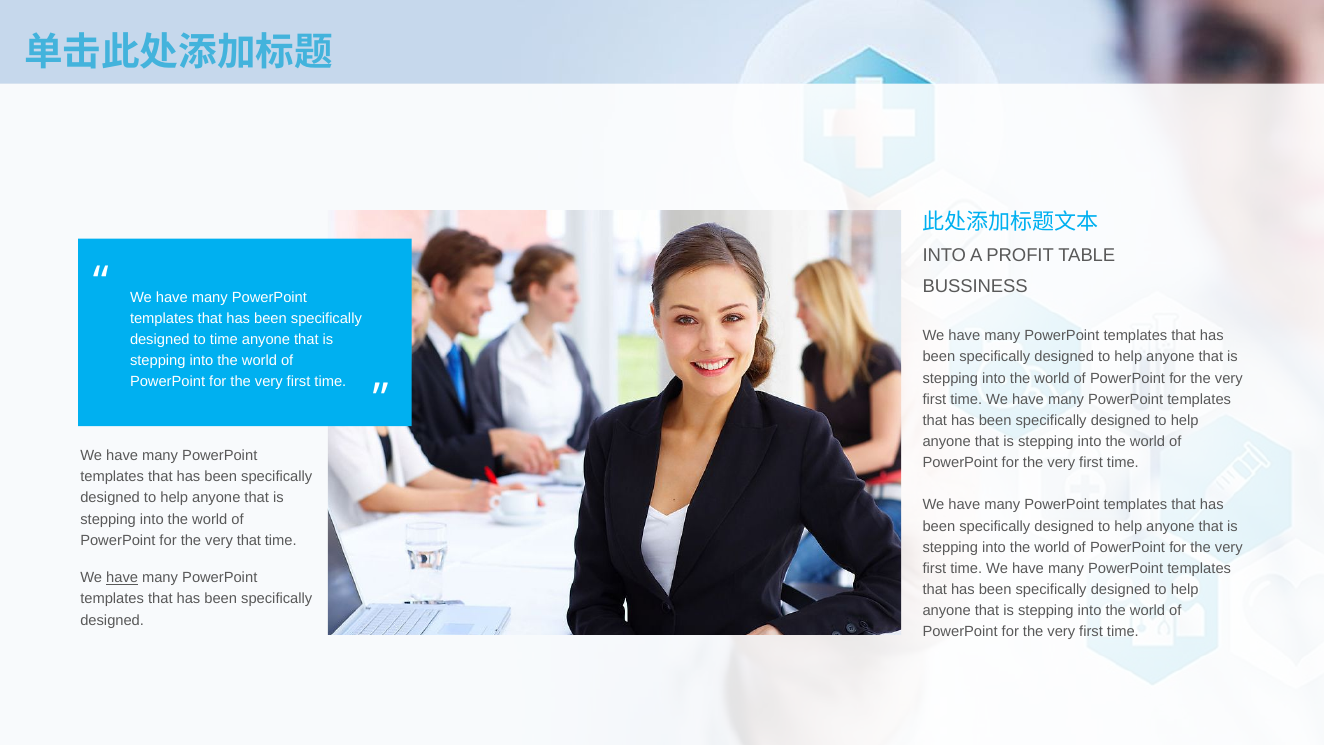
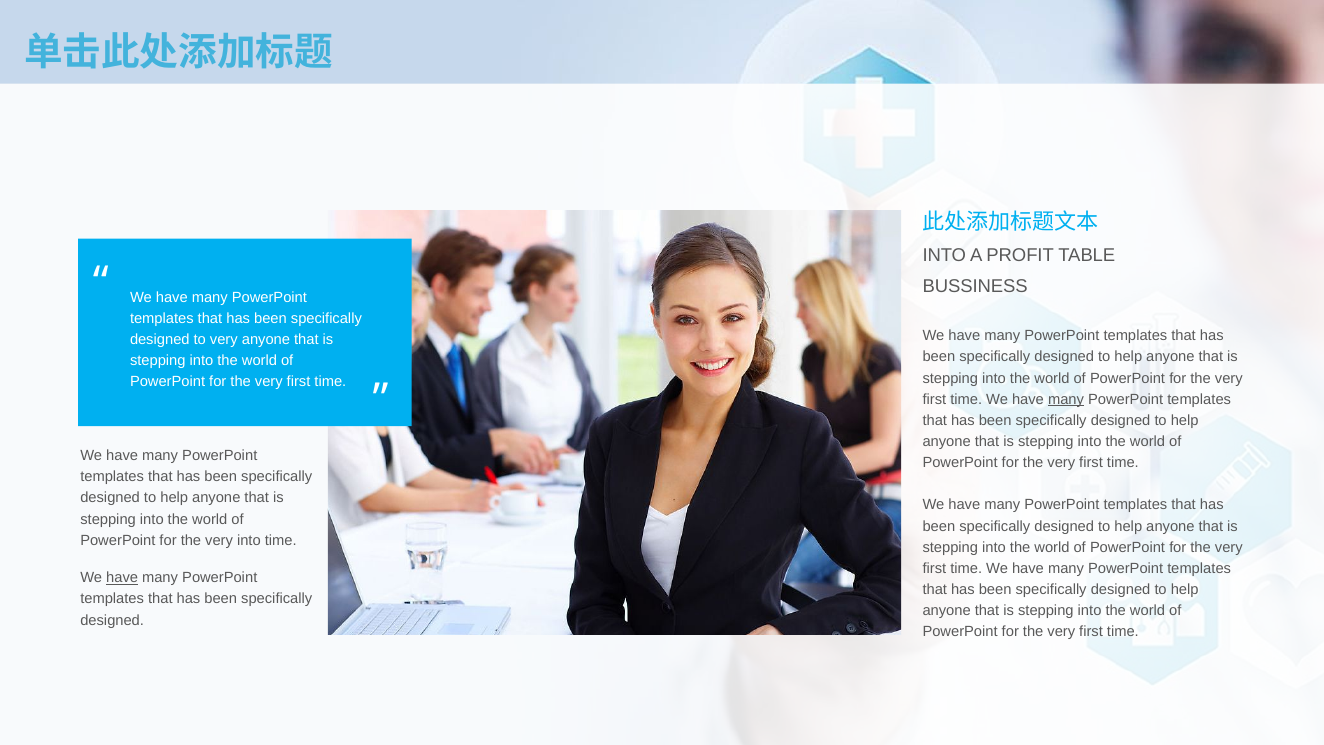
to time: time -> very (224, 340)
many underline: none -> present (1066, 399)
very that: that -> into (249, 540)
